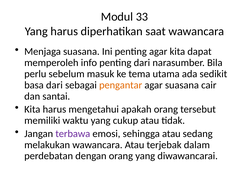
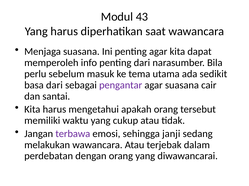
33: 33 -> 43 (142, 17)
pengantar colour: orange -> purple (121, 85)
sehingga atau: atau -> janji (171, 134)
